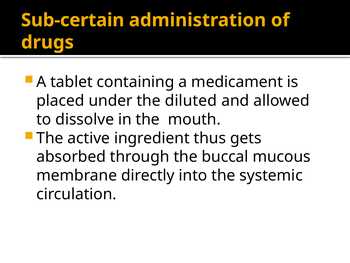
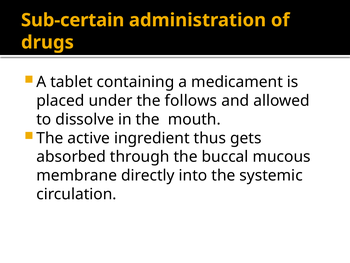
diluted: diluted -> follows (191, 101)
